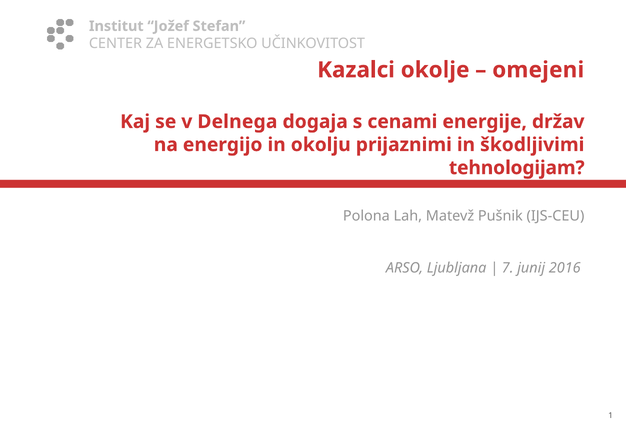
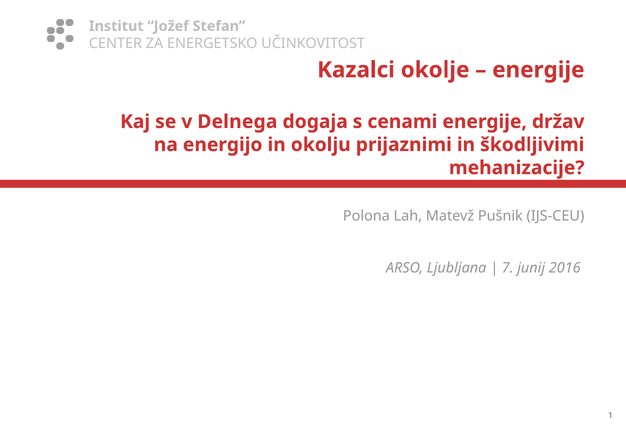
omejeni: omejeni -> energije (538, 70)
tehnologijam: tehnologijam -> mehanizacije (517, 168)
